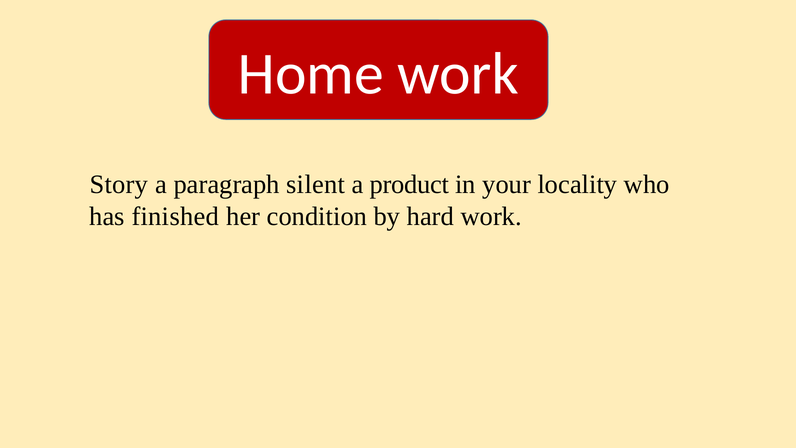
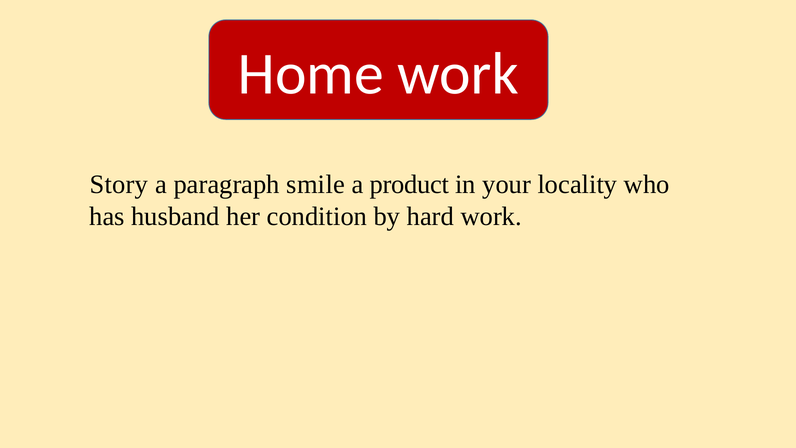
silent: silent -> smile (316, 184)
finished: finished -> husband (175, 216)
